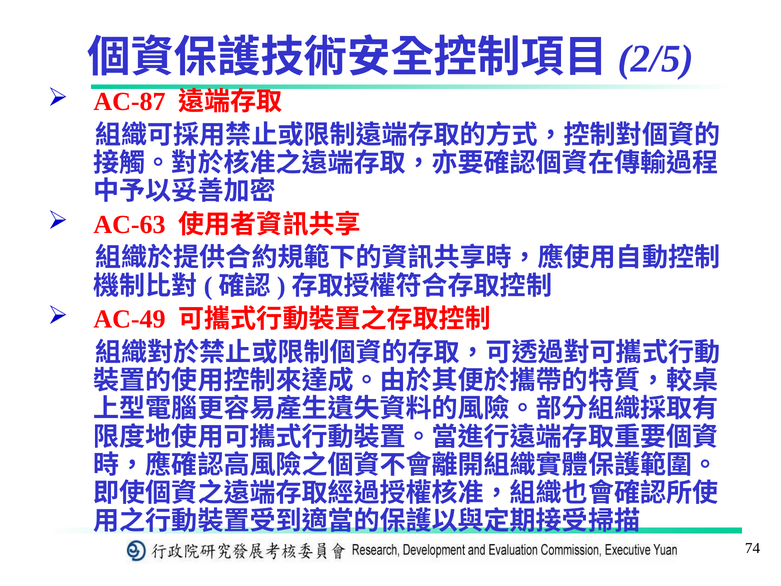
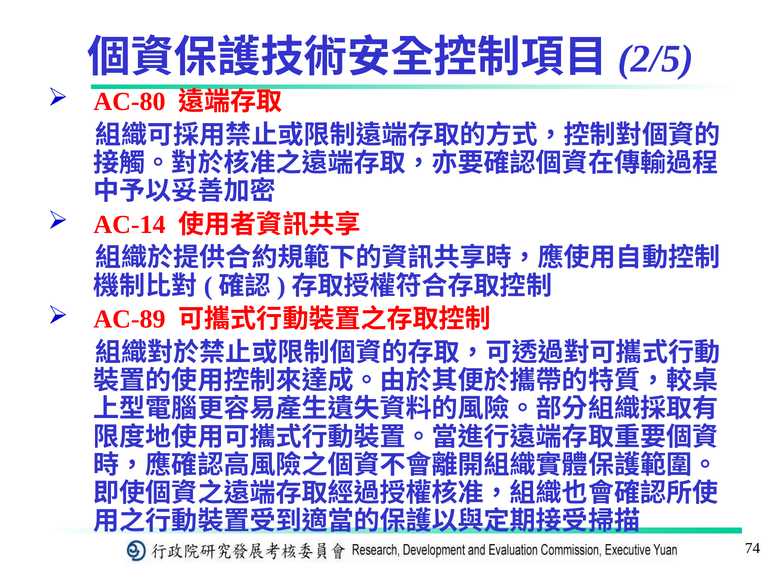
AC-87: AC-87 -> AC-80 (130, 102)
AC-63: AC-63 -> AC-14 (130, 224)
AC-49: AC-49 -> AC-89 (130, 319)
